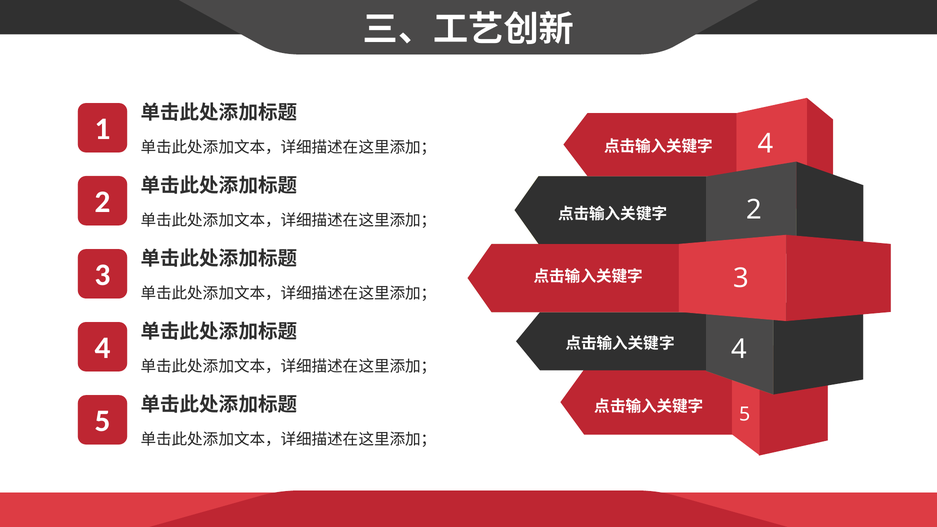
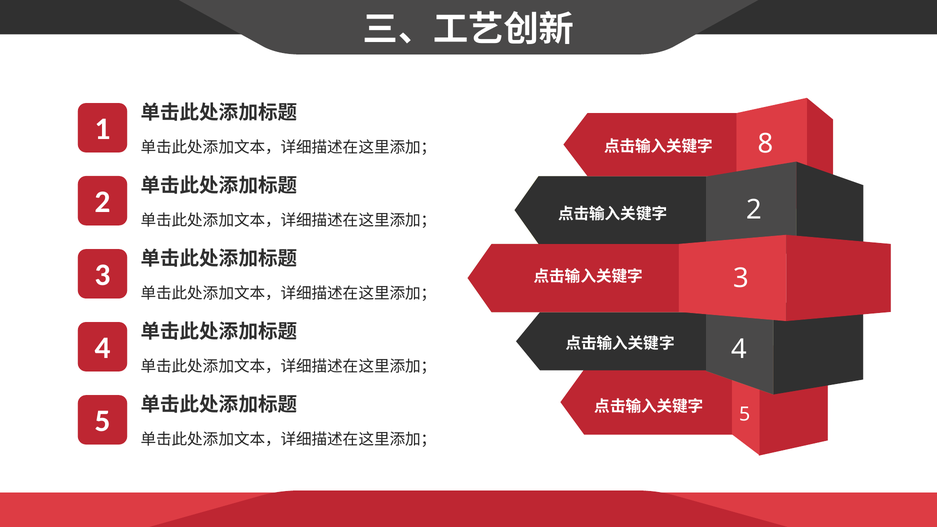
4: 4 -> 8 (765, 144)
